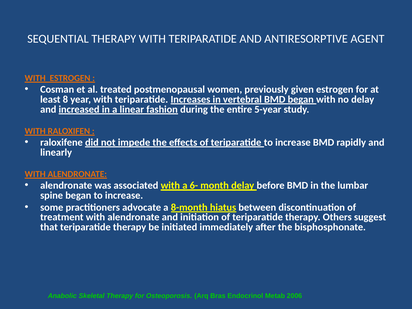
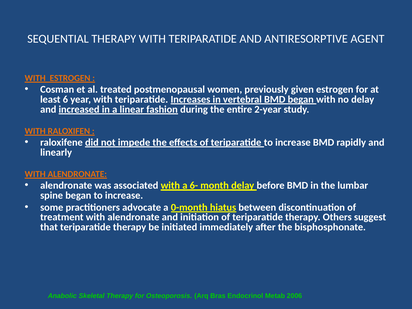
8: 8 -> 6 (65, 99)
5-year: 5-year -> 2-year (268, 109)
8-month: 8-month -> 0-month (189, 207)
